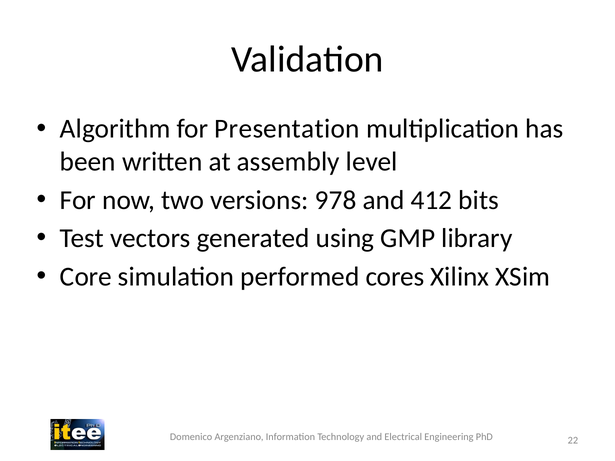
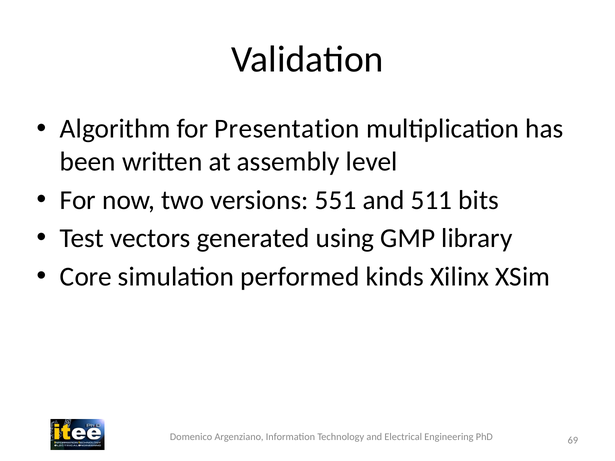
978: 978 -> 551 (336, 200)
412: 412 -> 511 (431, 200)
cores: cores -> kinds (395, 277)
22: 22 -> 69 (573, 440)
